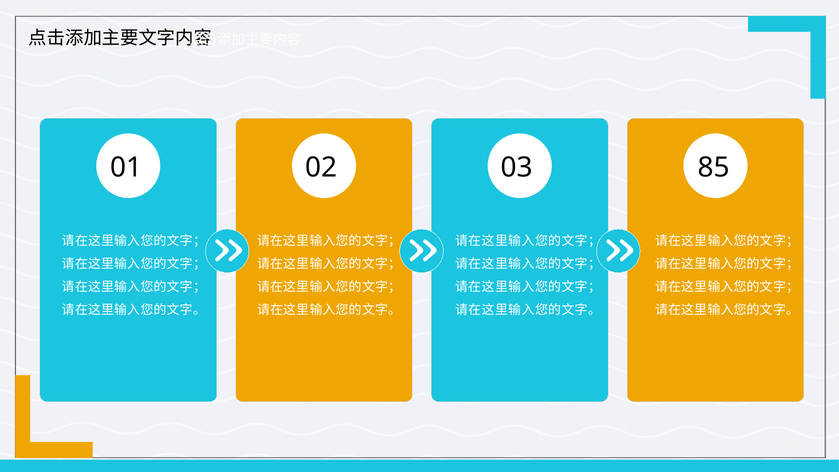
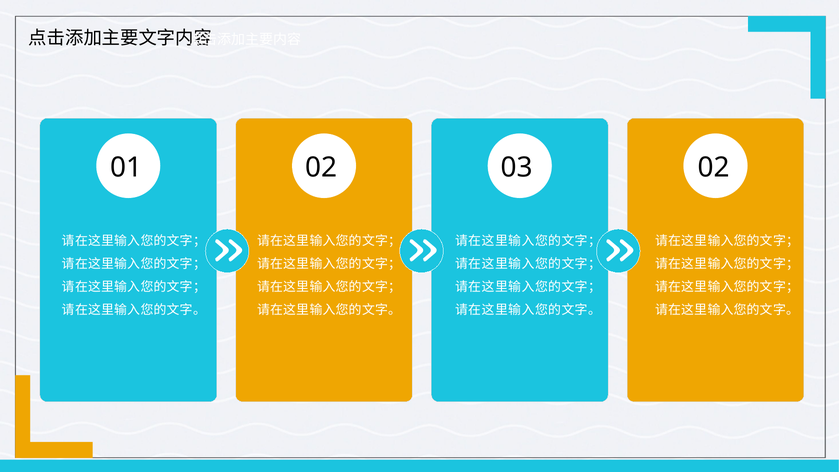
03 85: 85 -> 02 (714, 167)
